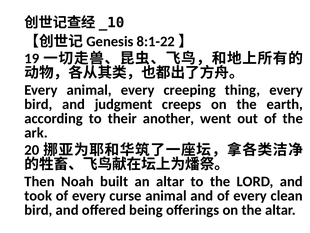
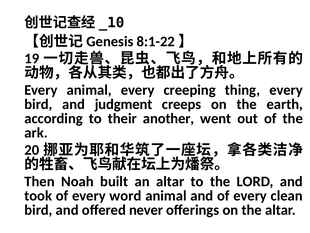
curse: curse -> word (125, 195)
being: being -> never (146, 209)
